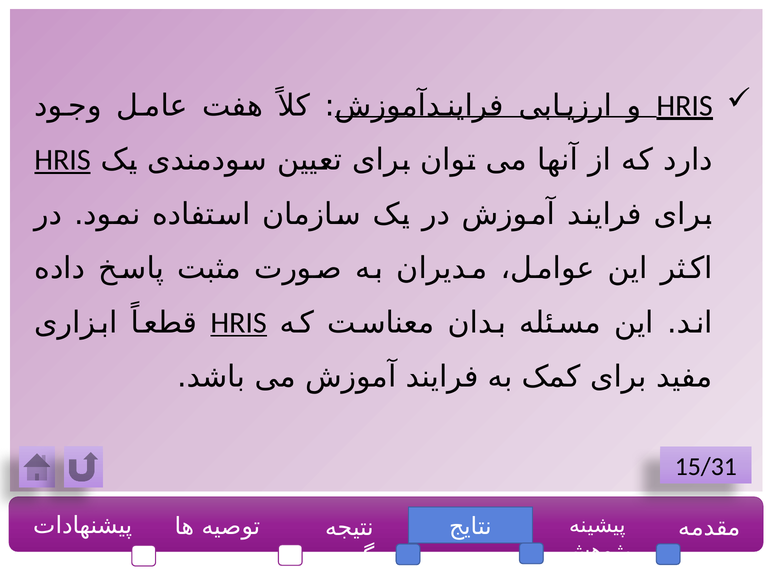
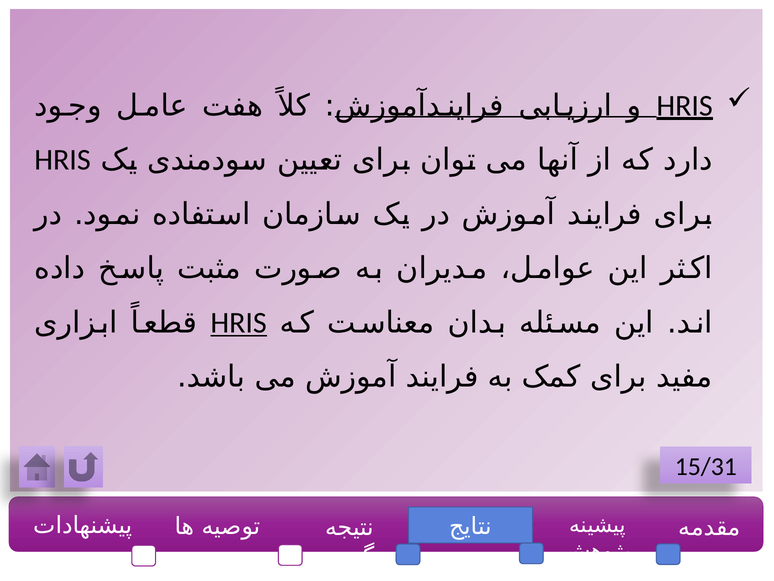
HRIS underline: present -> none (63, 160)
